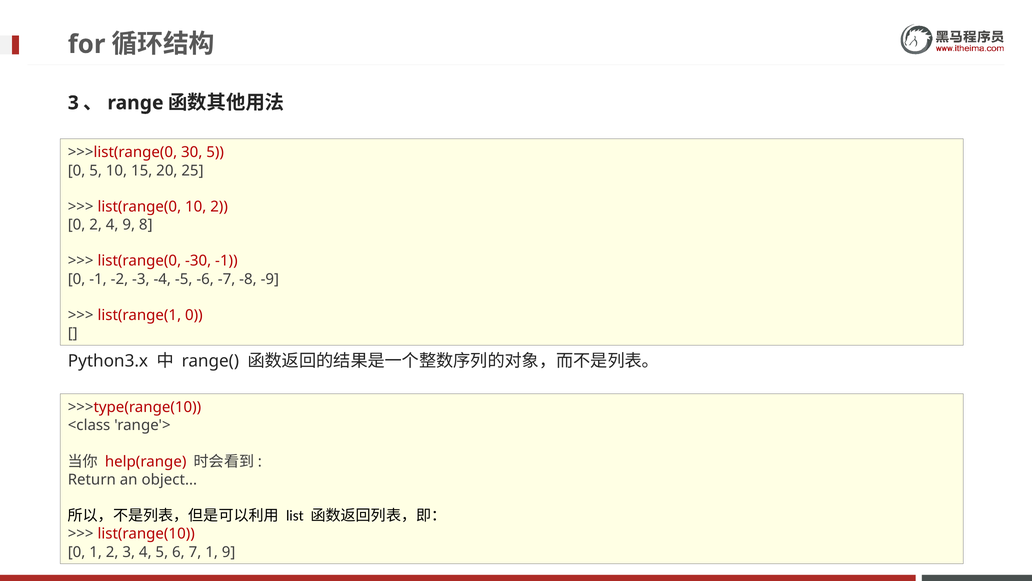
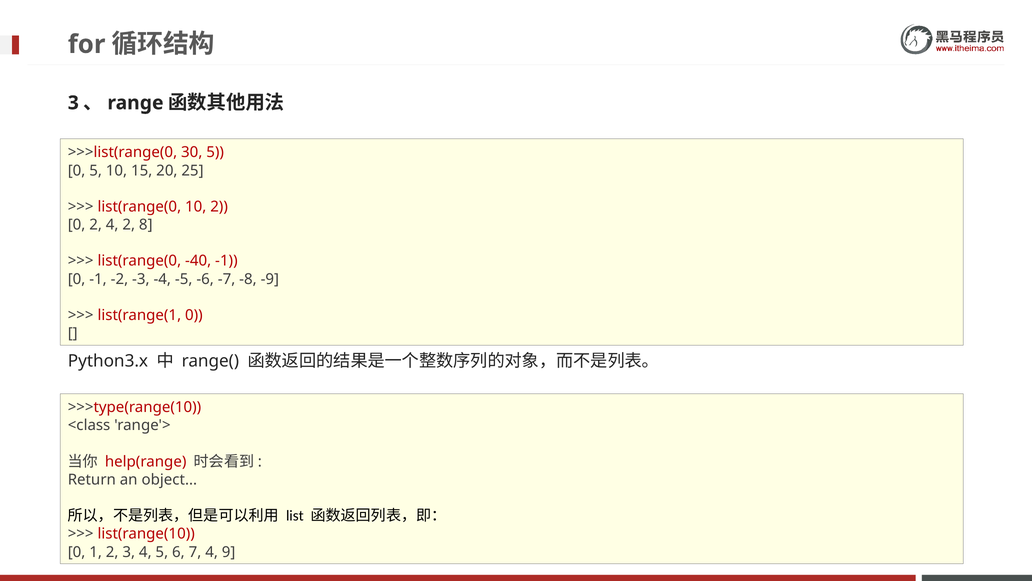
4 9: 9 -> 2 (129, 225)
-30: -30 -> -40 (198, 261)
7 1: 1 -> 4 (212, 552)
